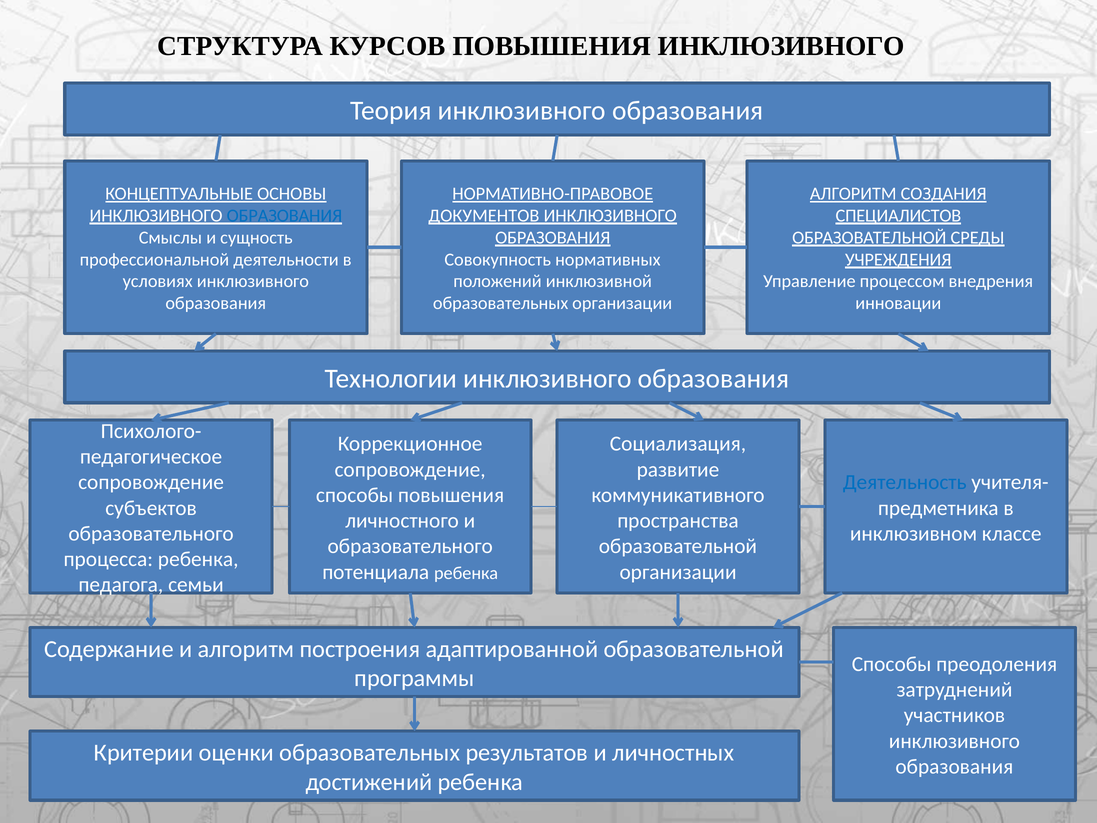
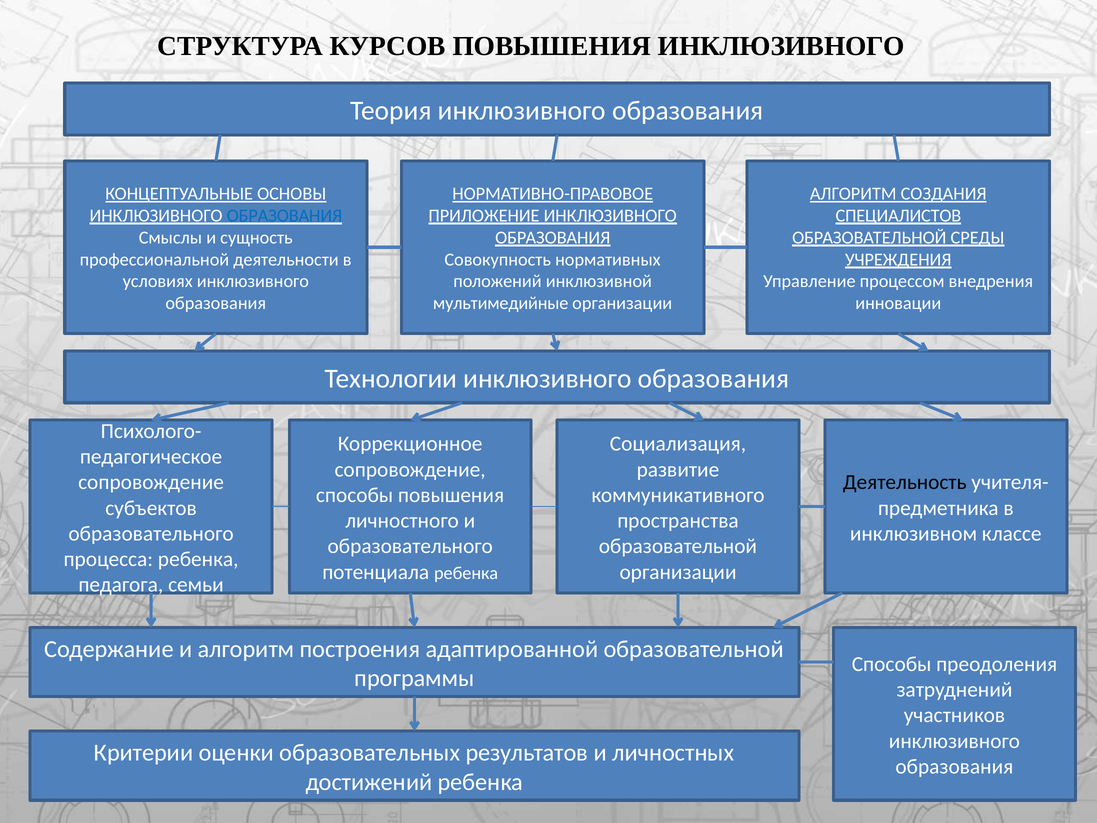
ДОКУМЕНТОВ: ДОКУМЕНТОВ -> ПРИЛОЖЕНИЕ (484, 216)
образовательных: образовательных -> мультимедийные (501, 303)
Деятельность colour: blue -> black (905, 482)
